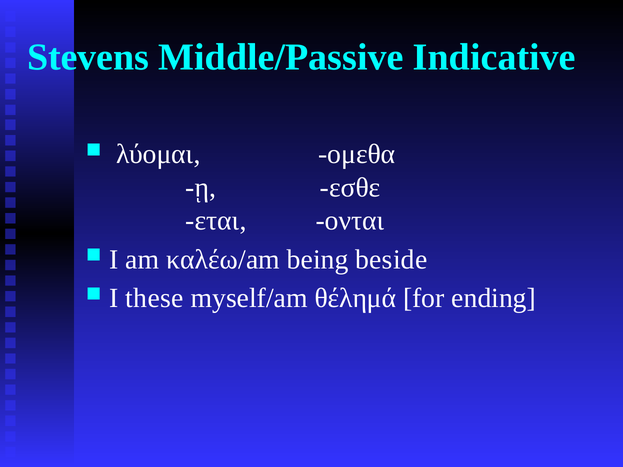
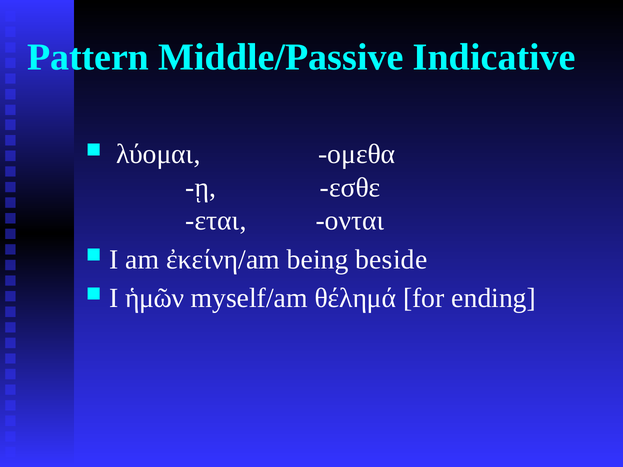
Stevens: Stevens -> Pattern (88, 57)
καλέω/am: καλέω/am -> ἐκείνη/am (223, 260)
these: these -> ἡμῶν (155, 298)
